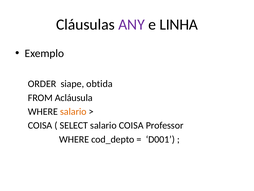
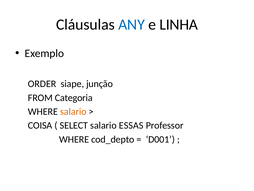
ANY colour: purple -> blue (131, 25)
obtida: obtida -> junção (100, 84)
Acláusula: Acláusula -> Categoria (74, 98)
salario COISA: COISA -> ESSAS (131, 125)
